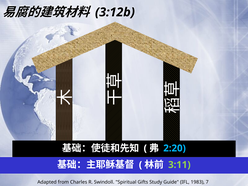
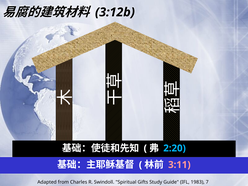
3:11 colour: light green -> pink (179, 165)
